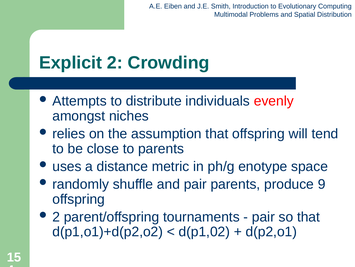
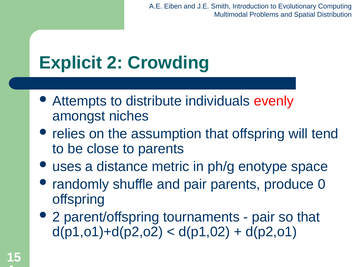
9: 9 -> 0 (322, 184)
